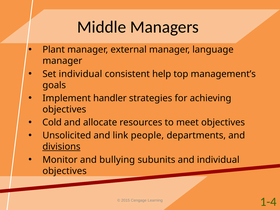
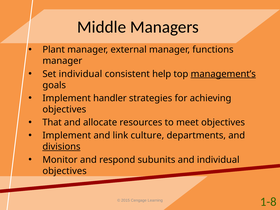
language: language -> functions (213, 50)
management’s underline: none -> present (223, 74)
Cold: Cold -> That (52, 122)
Unsolicited: Unsolicited -> Implement (67, 136)
people: people -> culture (147, 136)
bullying: bullying -> respond (117, 160)
1-4: 1-4 -> 1-8 (268, 202)
